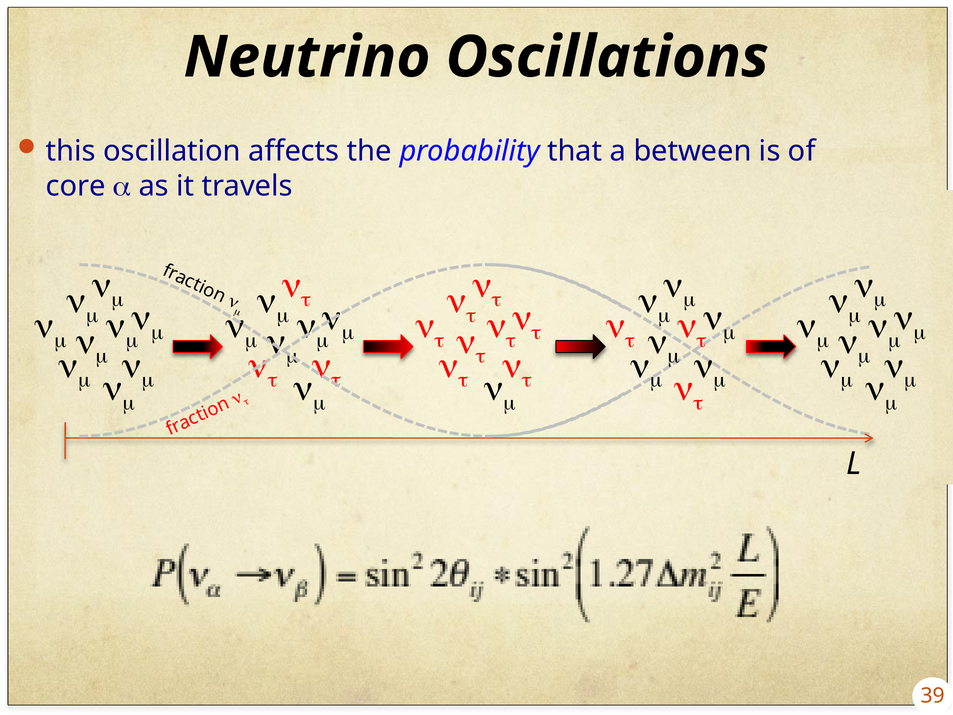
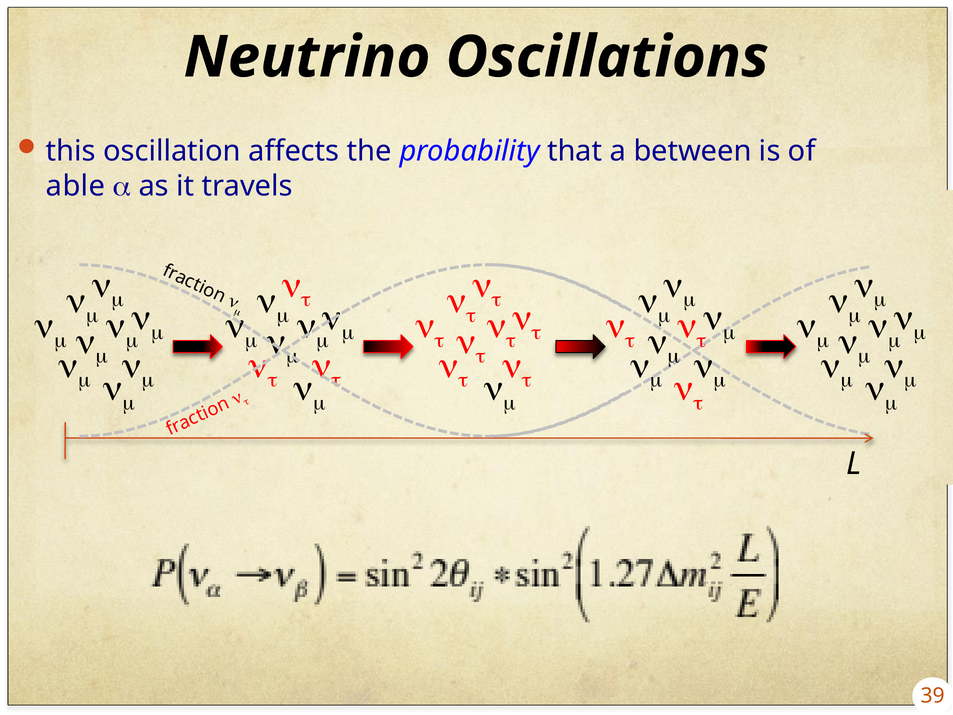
core: core -> able (76, 186)
